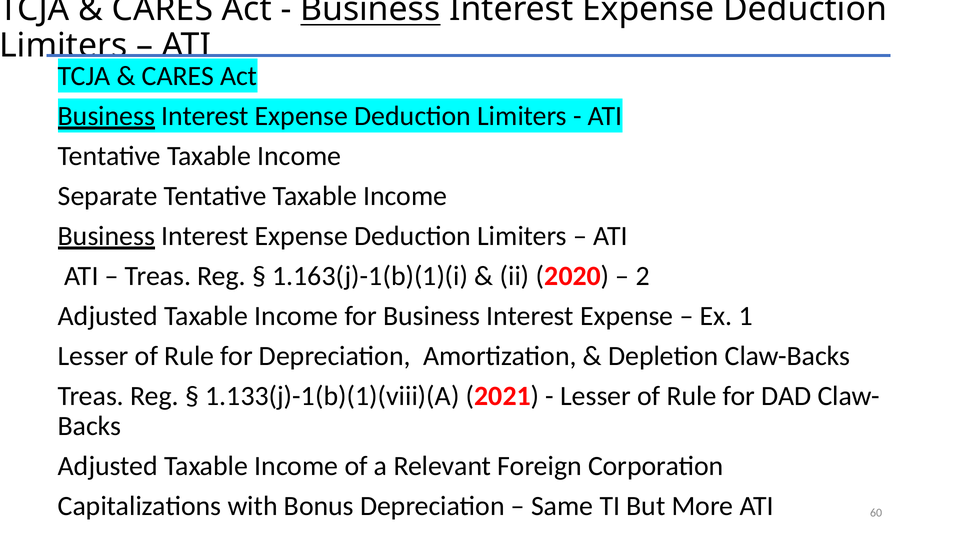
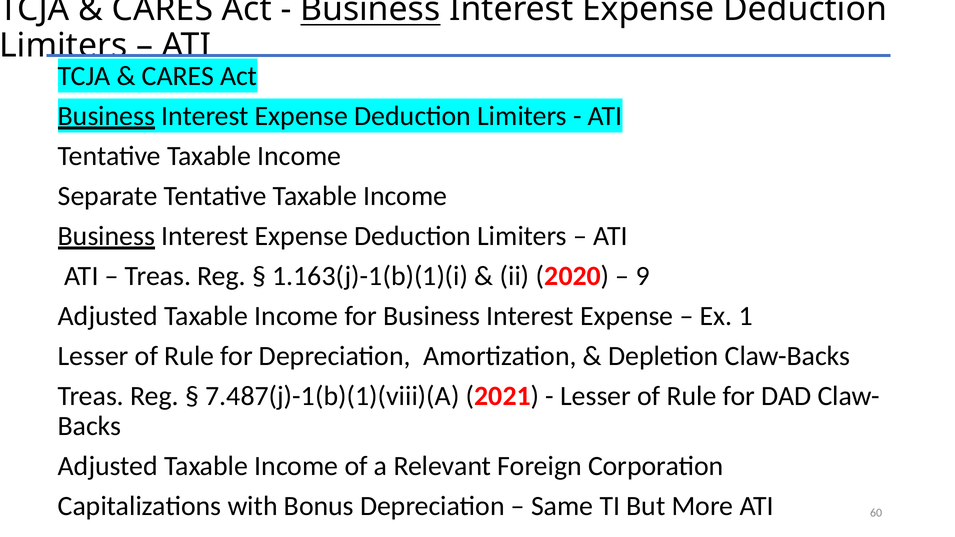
2: 2 -> 9 (643, 276)
1.133(j)-1(b)(1)(viii)(A: 1.133(j)-1(b)(1)(viii)(A -> 7.487(j)-1(b)(1)(viii)(A (332, 396)
